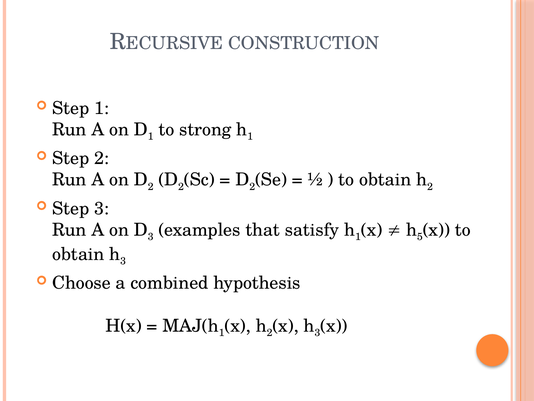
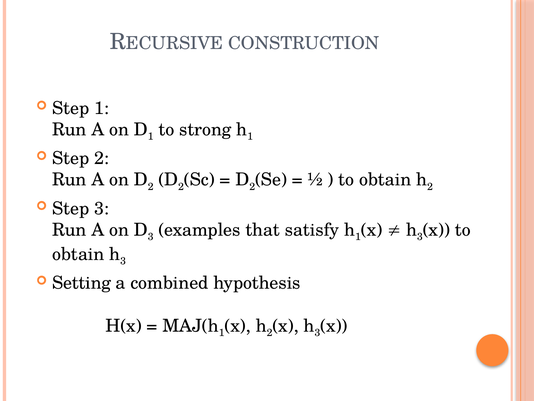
5: 5 -> 3 (420, 237)
Choose: Choose -> Setting (82, 283)
